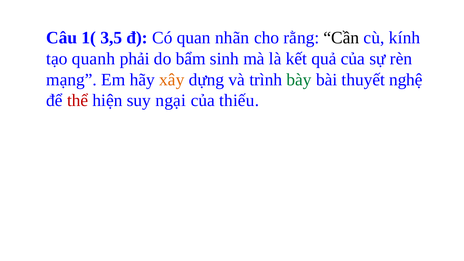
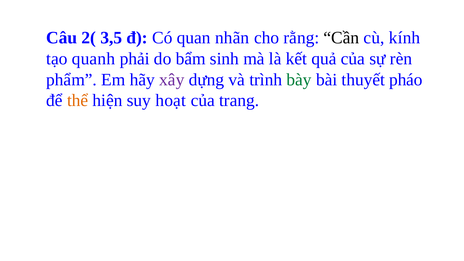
1(: 1( -> 2( (89, 38)
mạng: mạng -> phẩm (72, 80)
xây colour: orange -> purple (172, 80)
nghệ: nghệ -> pháo (406, 80)
thể colour: red -> orange (78, 101)
ngại: ngại -> hoạt (171, 101)
thiếu: thiếu -> trang (239, 101)
